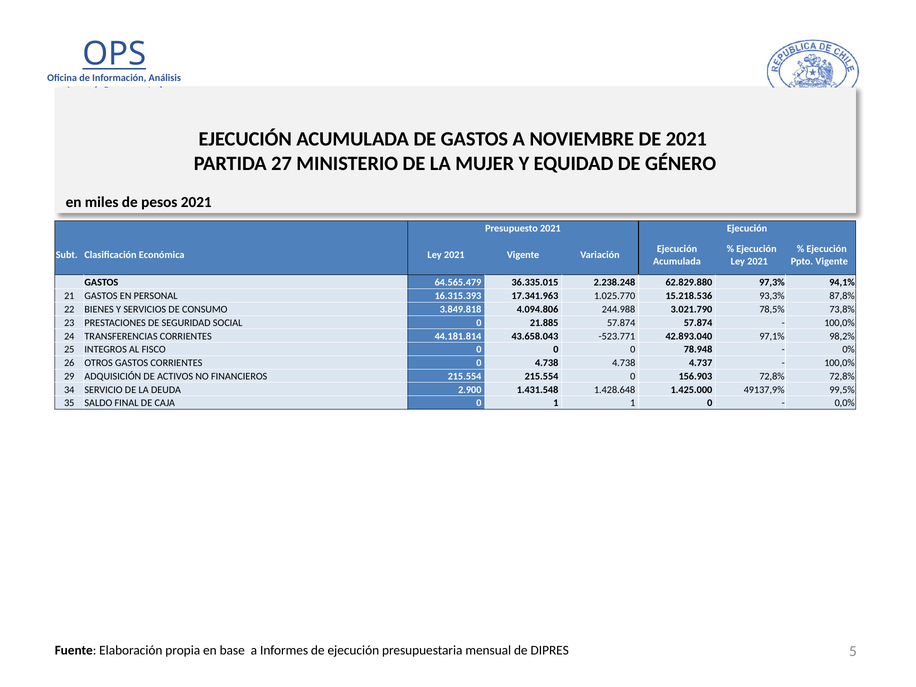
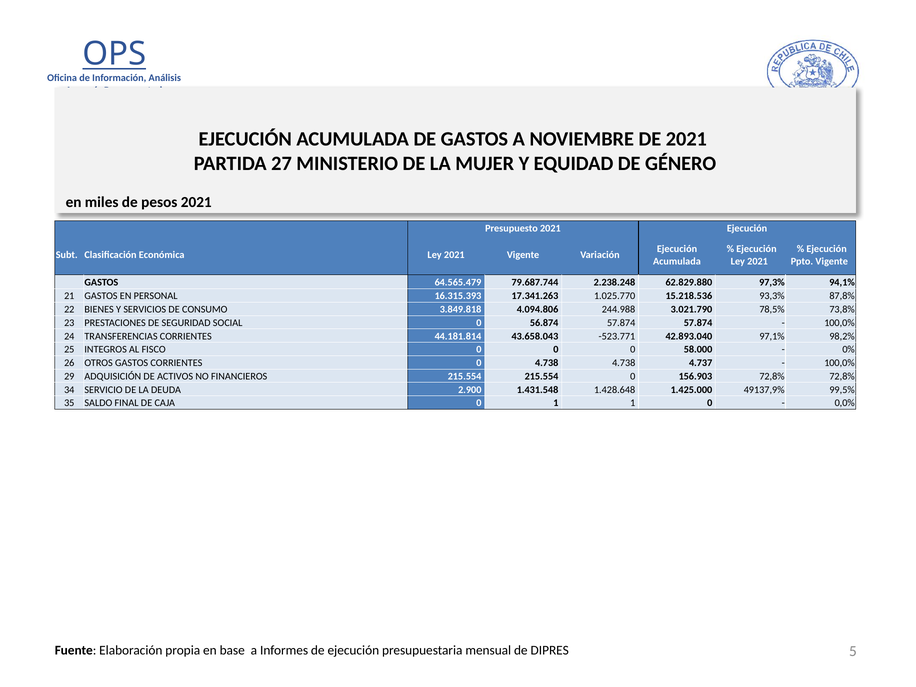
36.335.015: 36.335.015 -> 79.687.744 (535, 282)
17.341.963: 17.341.963 -> 17.341.263 (535, 296)
21.885: 21.885 -> 56.874 (544, 323)
78.948: 78.948 -> 58.000 (698, 350)
